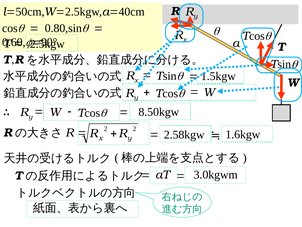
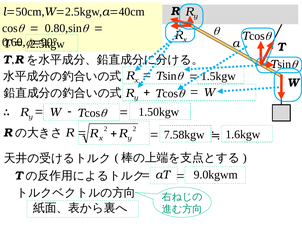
8.50kgw: 8.50kgw -> 1.50kgw (159, 112)
2.58kgw: 2.58kgw -> 7.58kgw (184, 134)
3.0kgwm: 3.0kgwm -> 9.0kgwm (216, 174)
